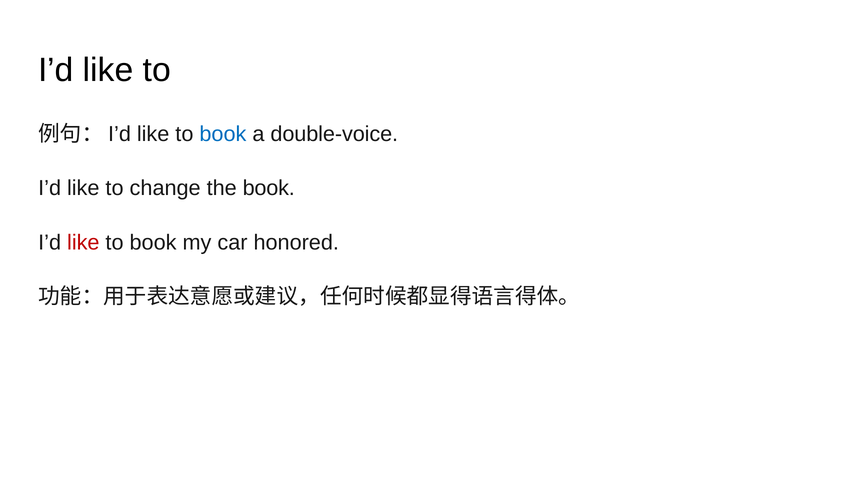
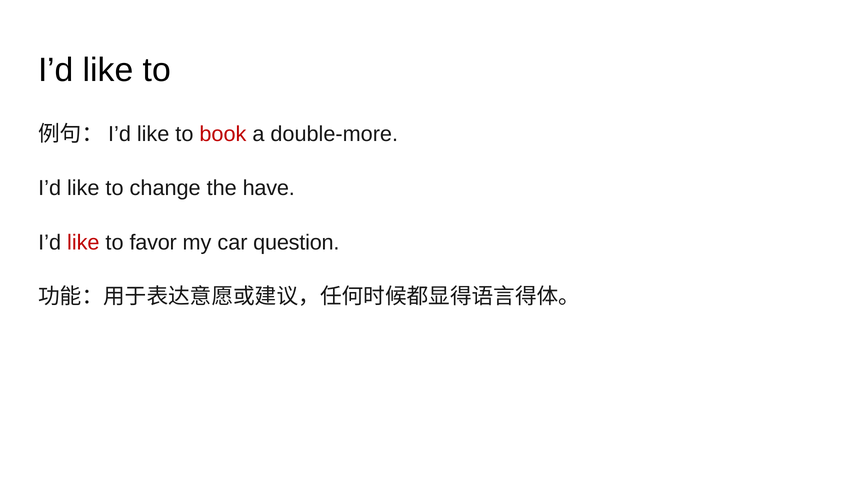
book colour: blue -> red (223, 134)
double-voice: double-voice -> double-more (334, 134)
the book: book -> have (269, 188)
book: book -> favor (153, 243)
honored: honored -> question (296, 243)
